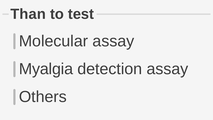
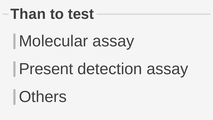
Myalgia: Myalgia -> Present (46, 69)
